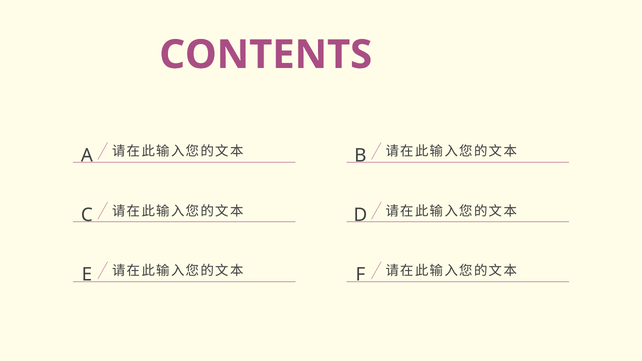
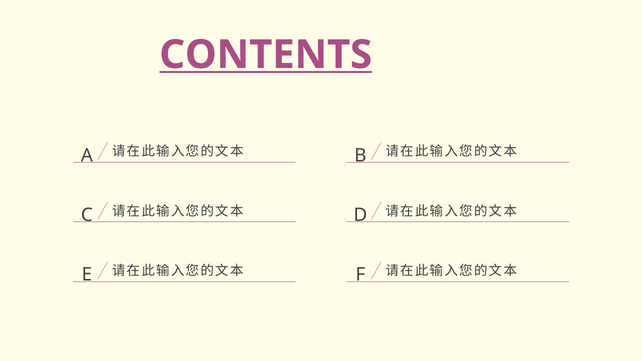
CONTENTS underline: none -> present (266, 55)
